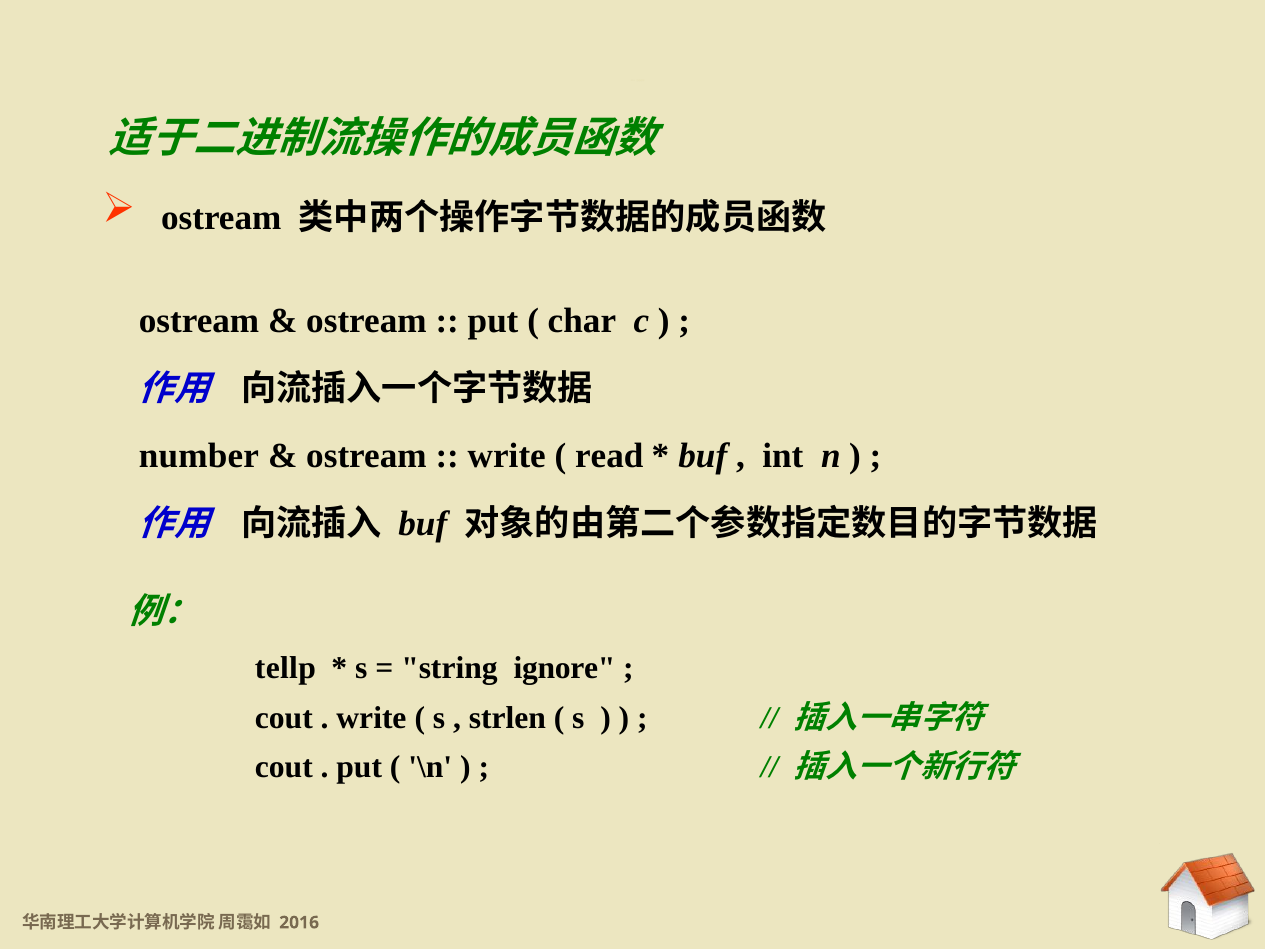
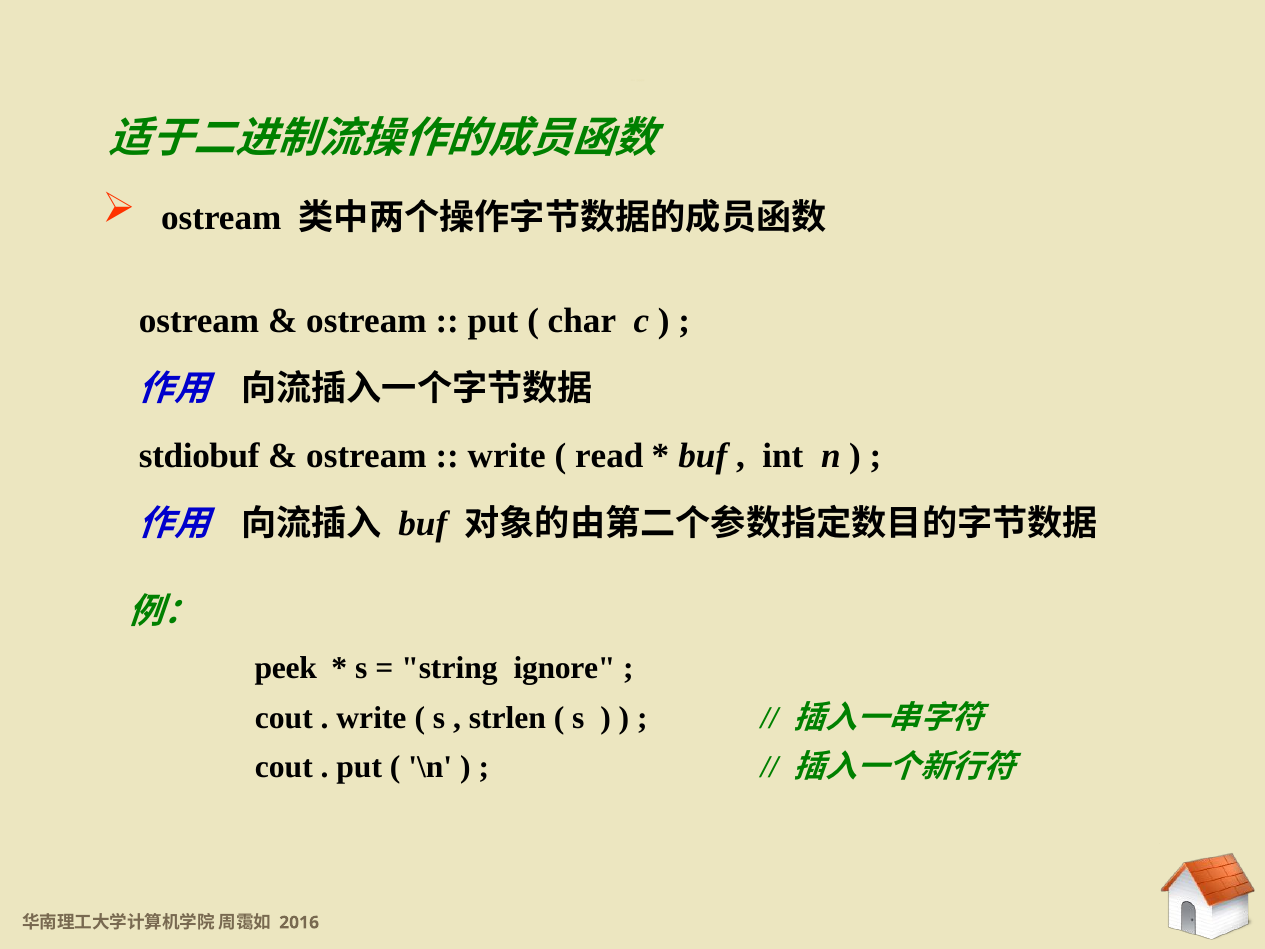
number: number -> stdiobuf (199, 456)
tellp: tellp -> peek (286, 667)
